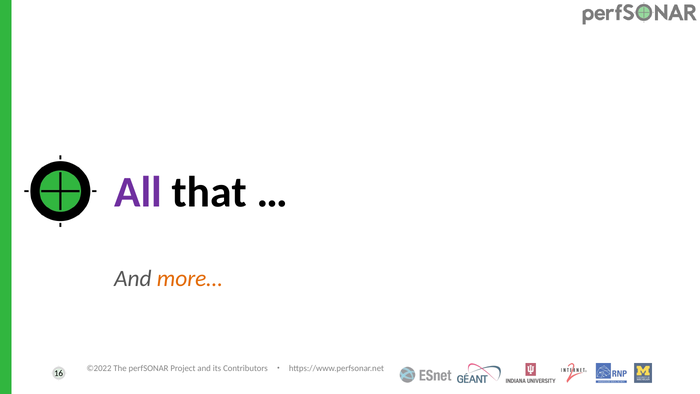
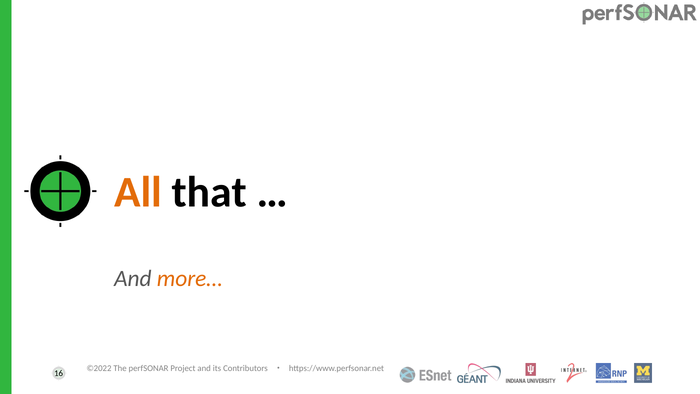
All colour: purple -> orange (138, 192)
